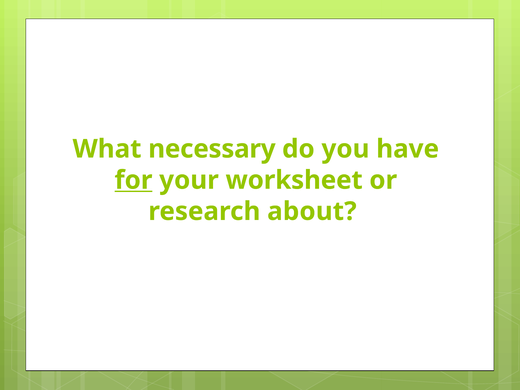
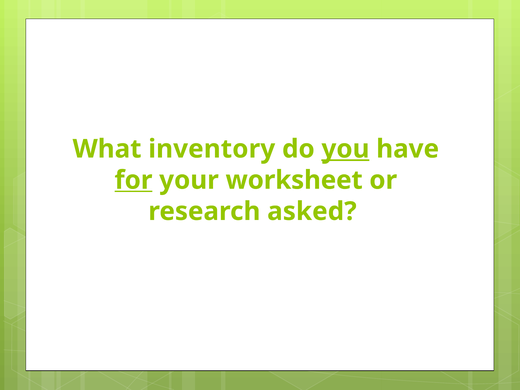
necessary: necessary -> inventory (212, 149)
you underline: none -> present (345, 149)
about: about -> asked (312, 211)
